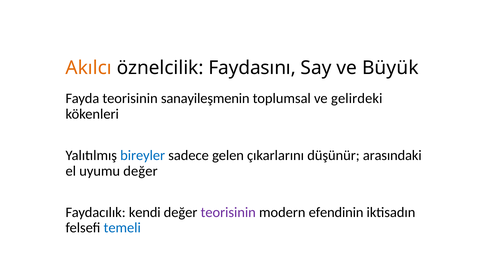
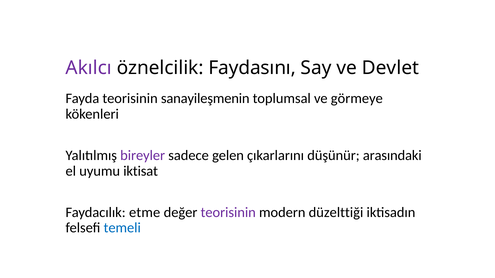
Akılcı colour: orange -> purple (89, 68)
Büyük: Büyük -> Devlet (390, 68)
gelirdeki: gelirdeki -> görmeye (357, 99)
bireyler colour: blue -> purple (143, 156)
uyumu değer: değer -> iktisat (141, 171)
kendi: kendi -> etme (145, 213)
efendinin: efendinin -> düzelttiği (336, 213)
